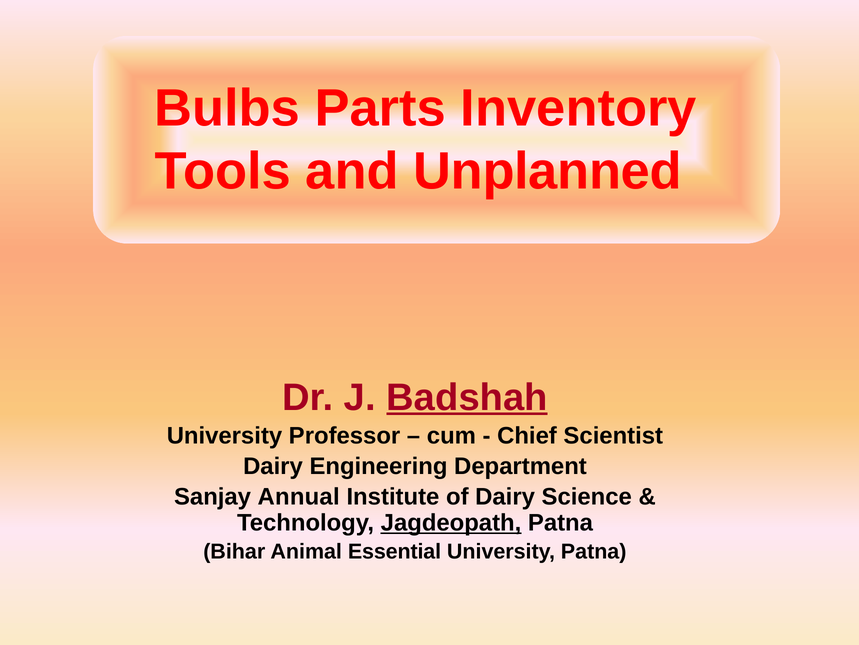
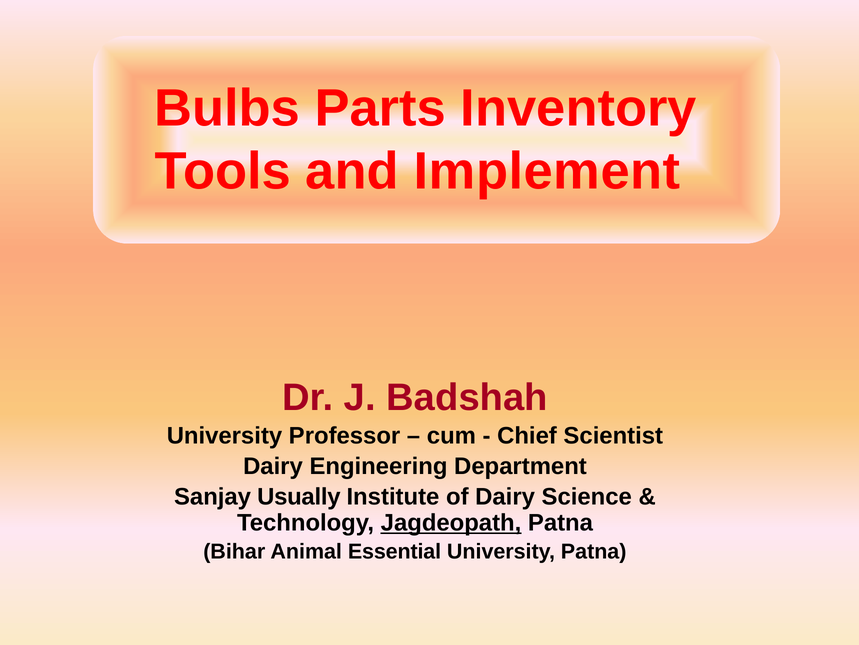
Unplanned: Unplanned -> Implement (547, 171)
Badshah underline: present -> none (467, 397)
Annual: Annual -> Usually (299, 496)
